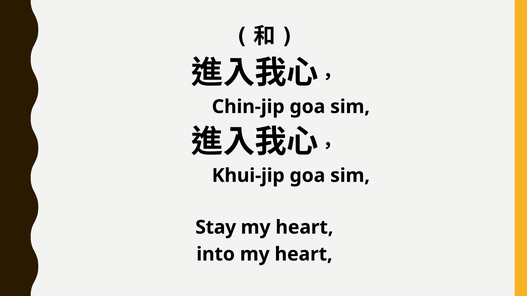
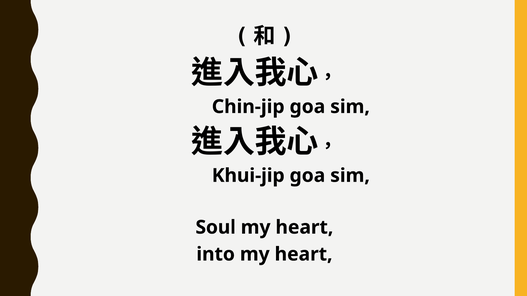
Stay: Stay -> Soul (216, 228)
